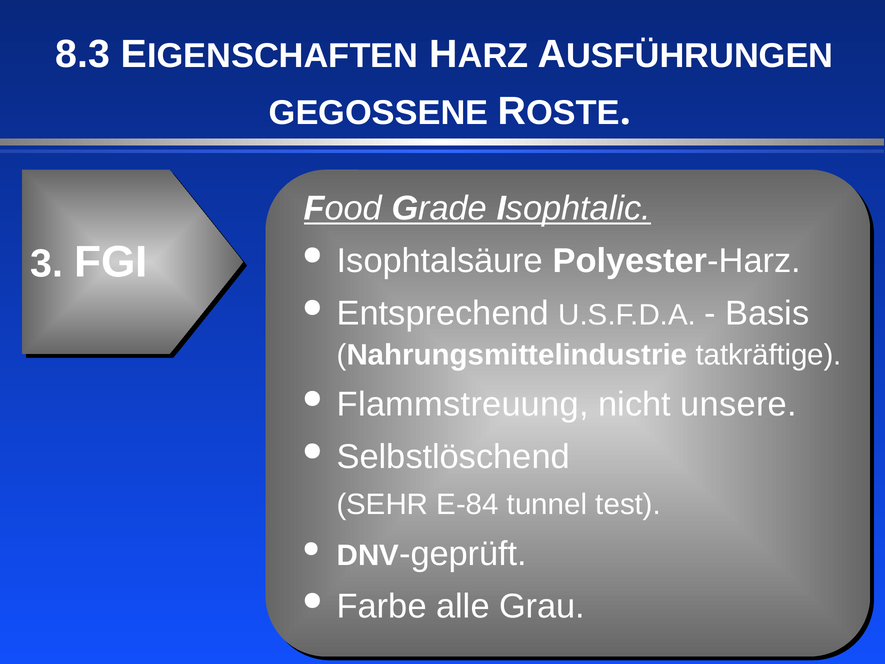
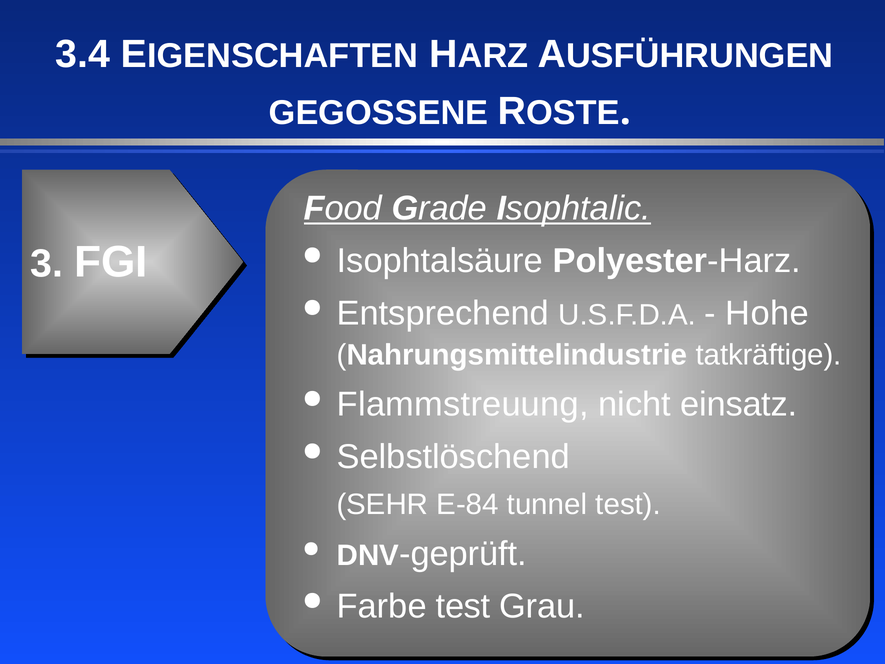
8.3: 8.3 -> 3.4 (83, 54)
Basis: Basis -> Hohe (767, 313)
unsere: unsere -> einsatz (739, 404)
Farbe alle: alle -> test (463, 606)
